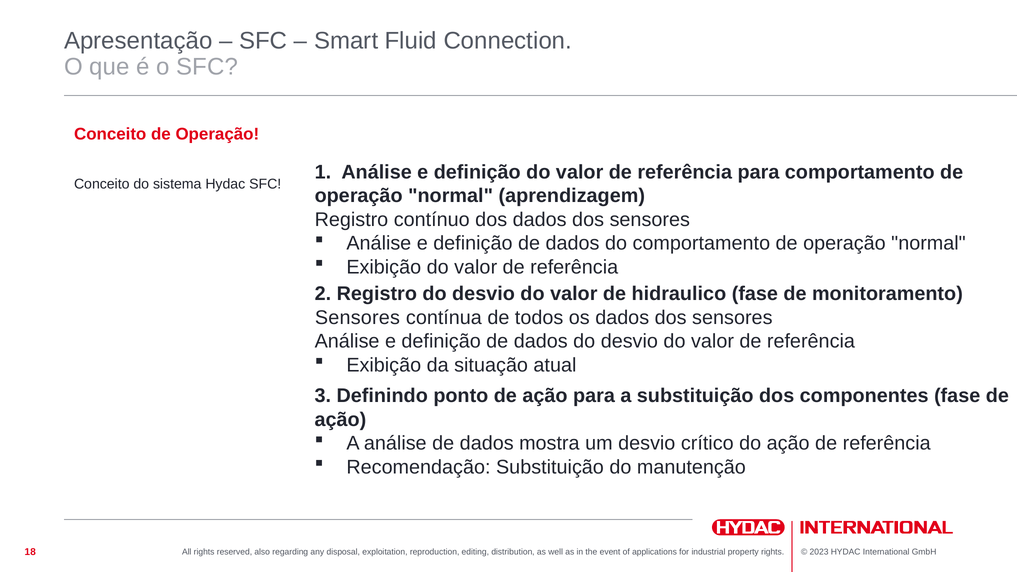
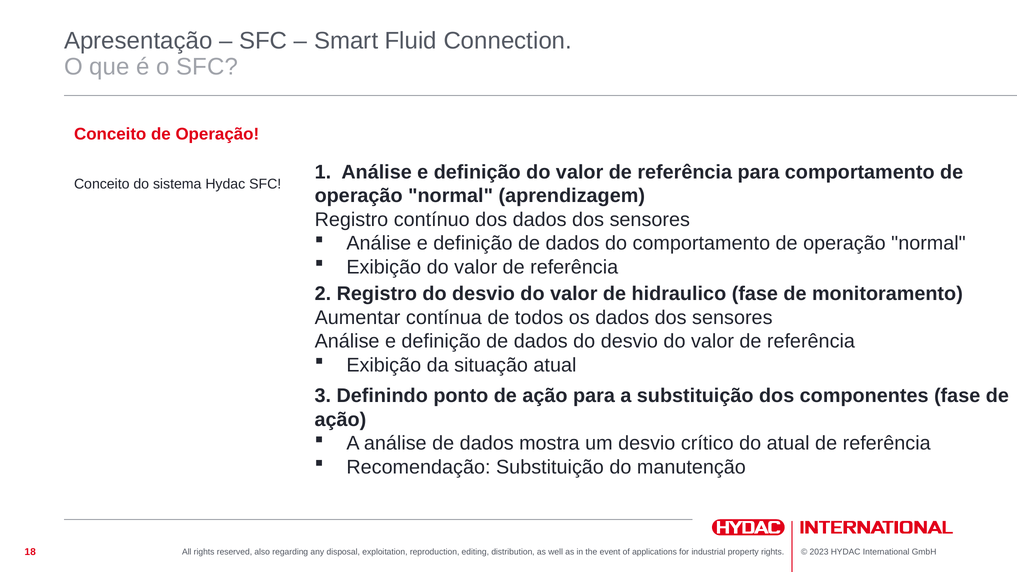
Sensores: Sensores -> Aumentar (358, 318)
do ação: ação -> atual (788, 443)
